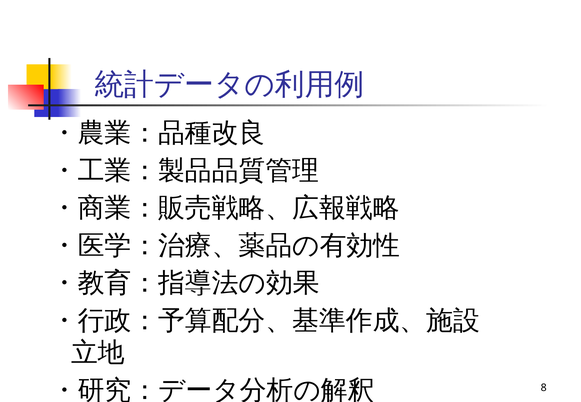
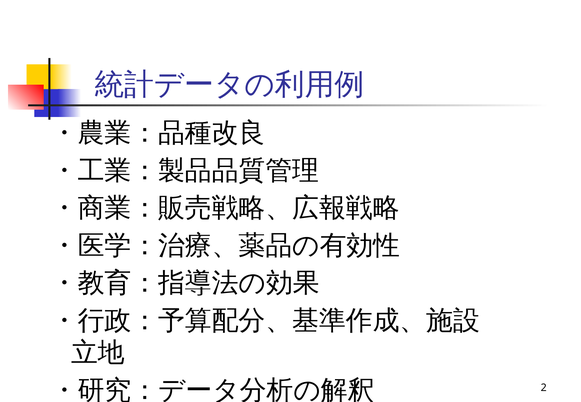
8: 8 -> 2 (544, 388)
